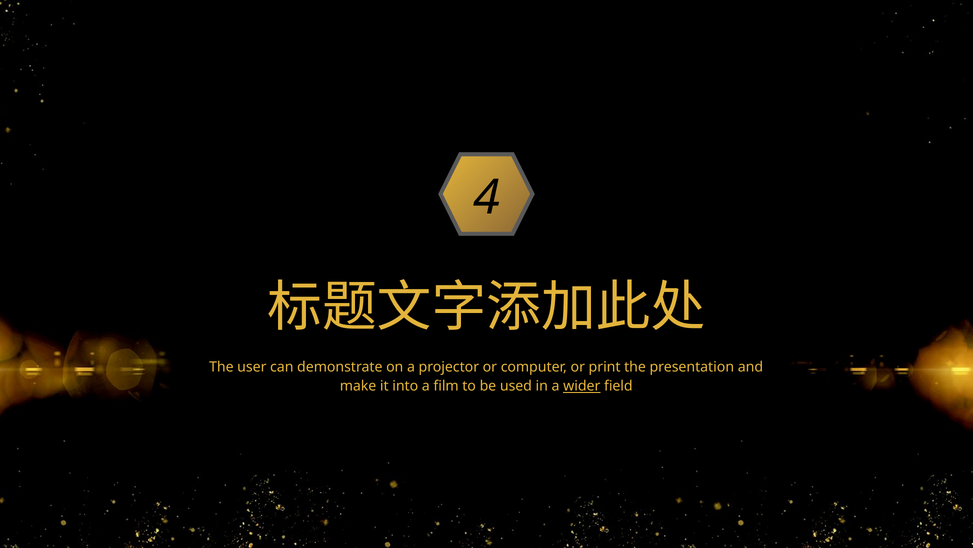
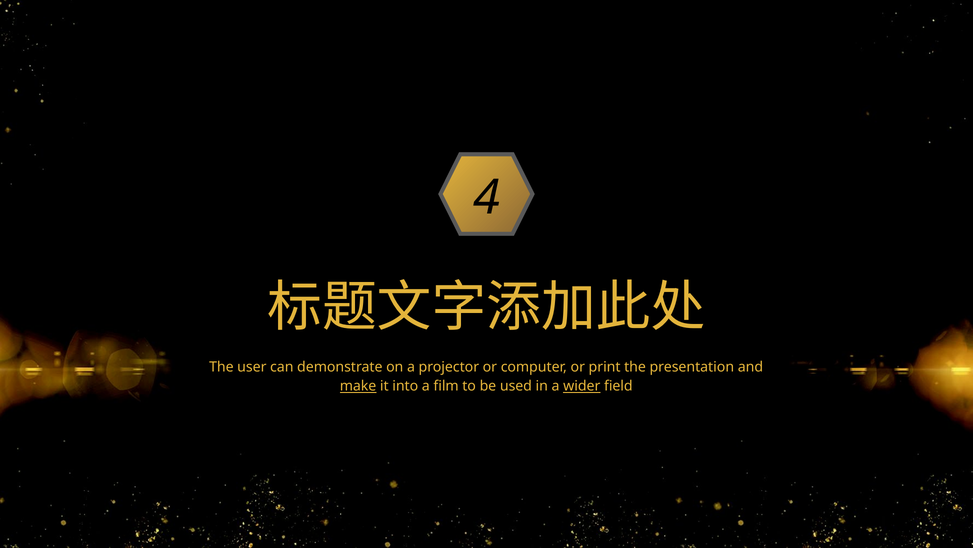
make underline: none -> present (358, 386)
